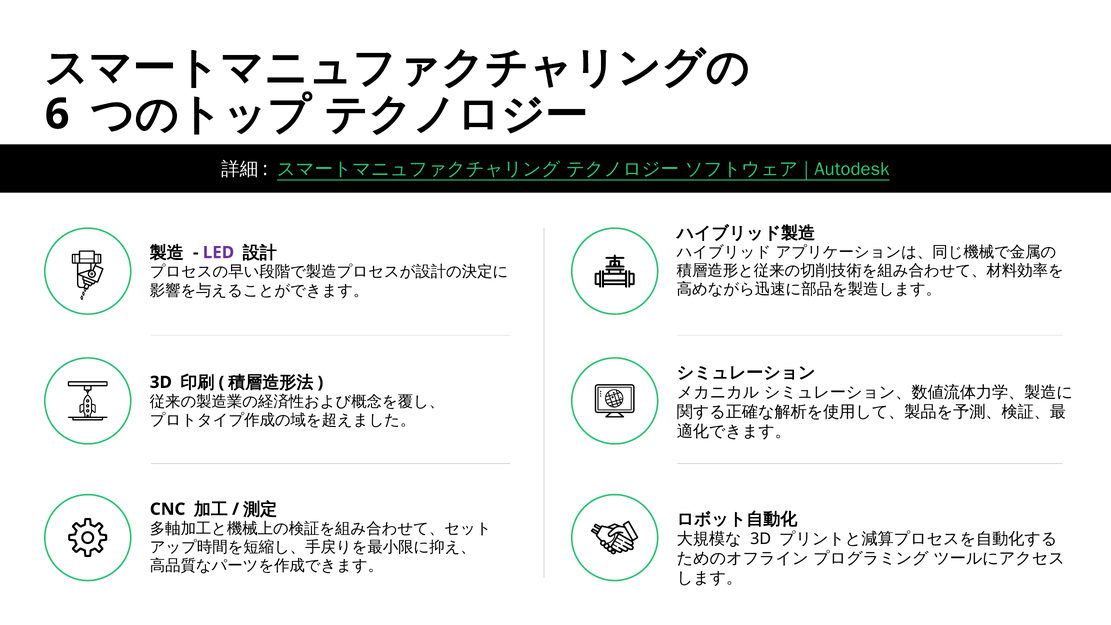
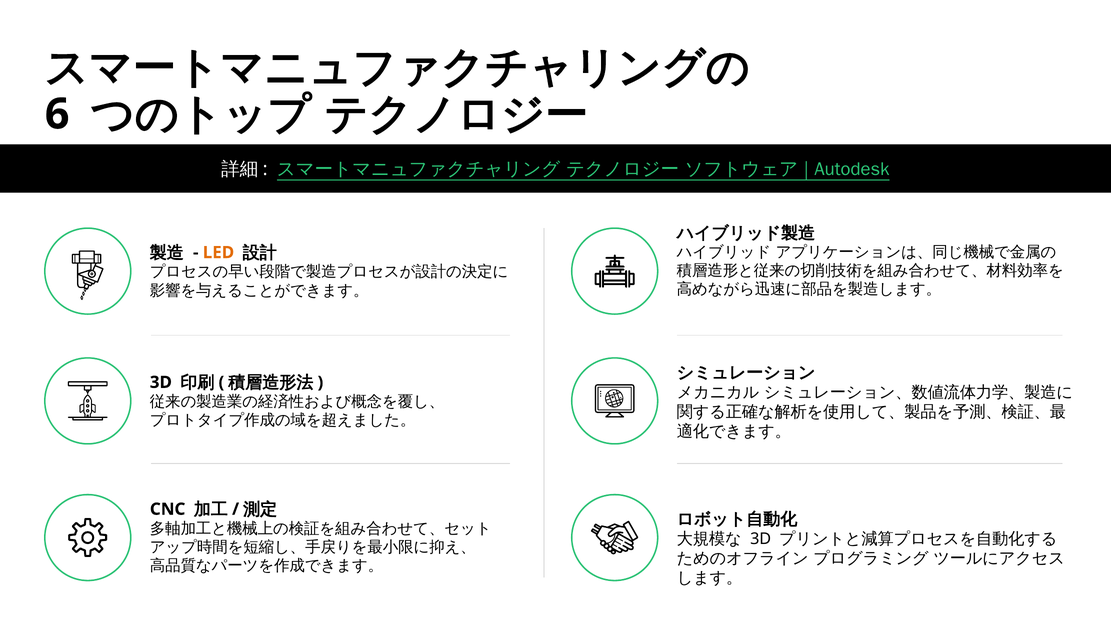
LED colour: purple -> orange (218, 253)
